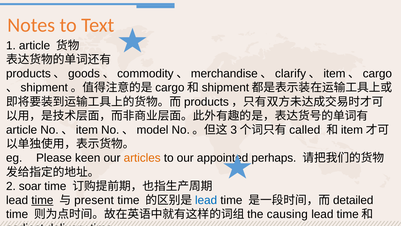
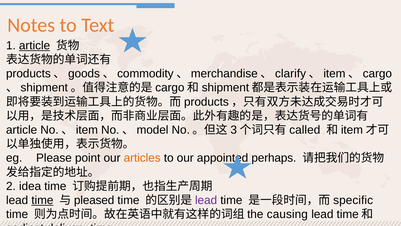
article underline: none -> present (35, 45)
keen: keen -> point (88, 158)
soar: soar -> idea (30, 186)
present: present -> pleased (94, 200)
lead colour: blue -> purple (206, 200)
detailed: detailed -> specific (353, 200)
